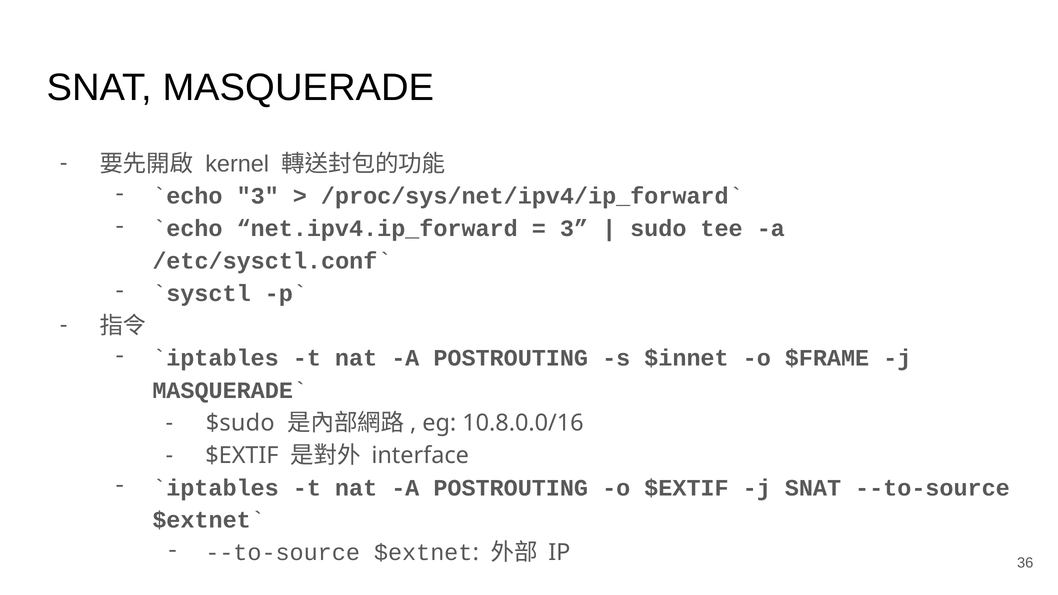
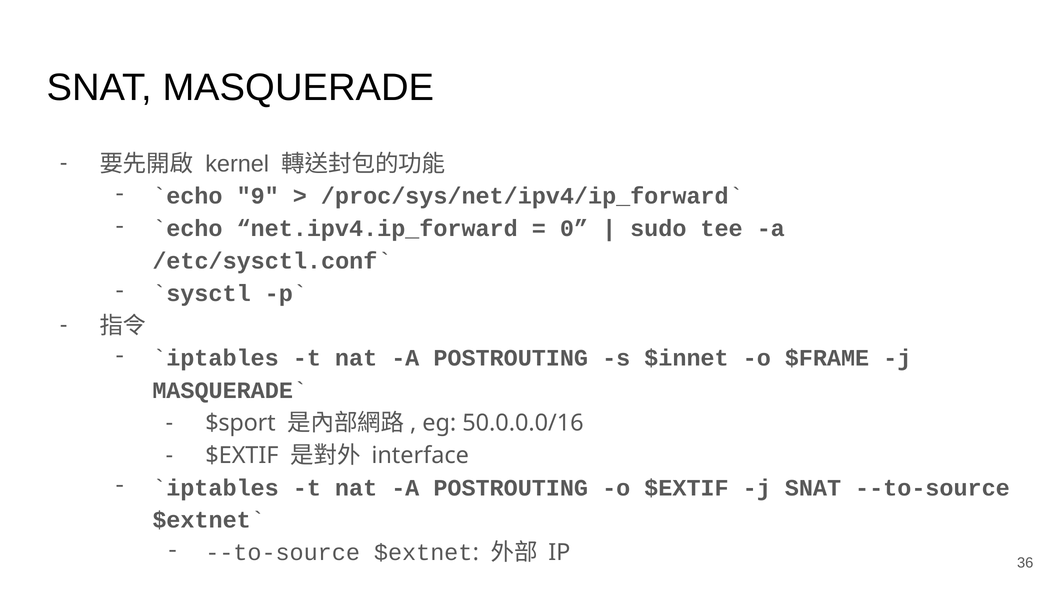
3: 3 -> 9 (258, 196)
3: 3 -> 0 (574, 229)
$sudo: $sudo -> $sport (240, 423)
10.8.0.0/16: 10.8.0.0/16 -> 50.0.0.0/16 (523, 423)
